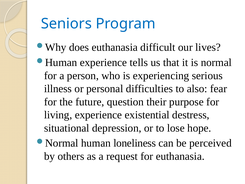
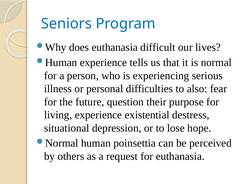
loneliness: loneliness -> poinsettia (135, 143)
